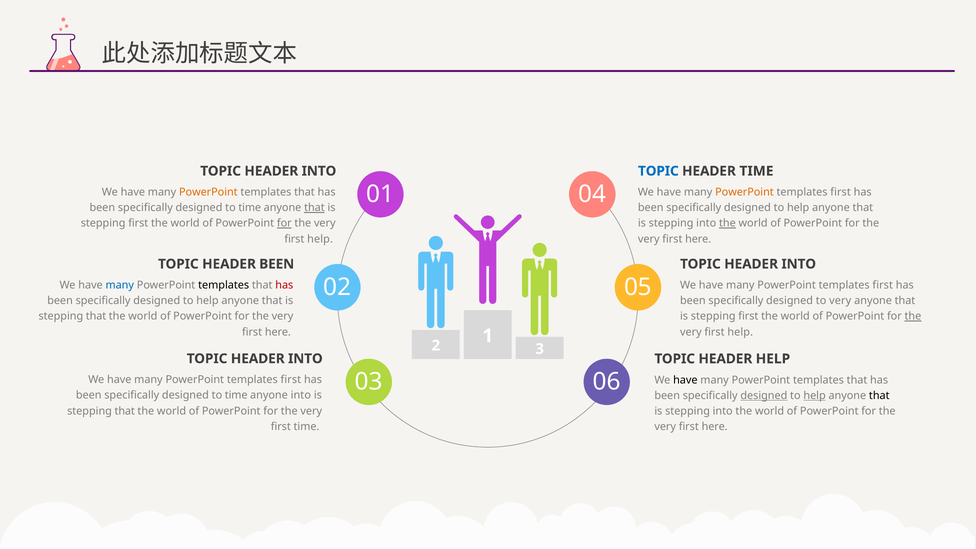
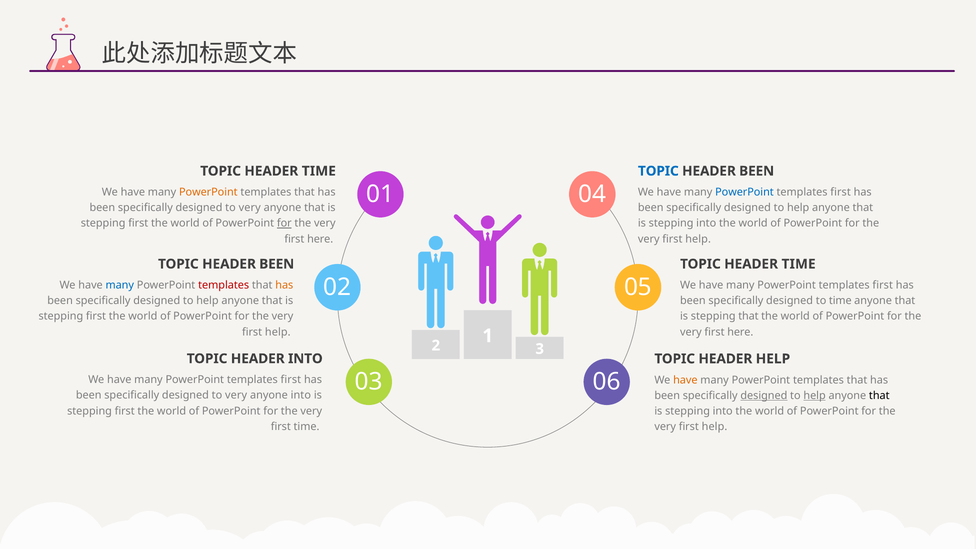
INTO: INTO -> TIME (319, 171)
TIME: TIME -> BEEN (757, 171)
PowerPoint colour: orange -> blue (744, 192)
time: time -> very (250, 208)
that underline: present -> none (314, 208)
the underline: present -> none (727, 223)
help: help -> here (320, 239)
here: here -> help (698, 239)
INTO: INTO -> TIME (799, 264)
templates colour: black -> red (224, 285)
has colour: red -> orange (284, 285)
to very: very -> time (840, 301)
that: that -> first (96, 316)
first: first -> that (748, 316)
the underline: present -> none (913, 316)
here: here -> help (278, 332)
help: help -> here (740, 332)
have colour: black -> orange (685, 380)
time: time -> very (236, 395)
that: that -> first (125, 411)
here: here -> help (715, 427)
